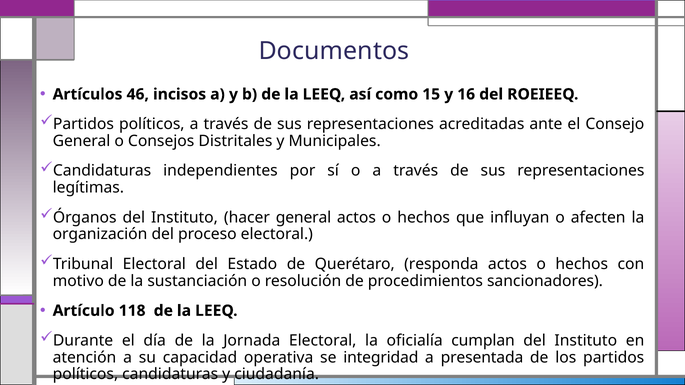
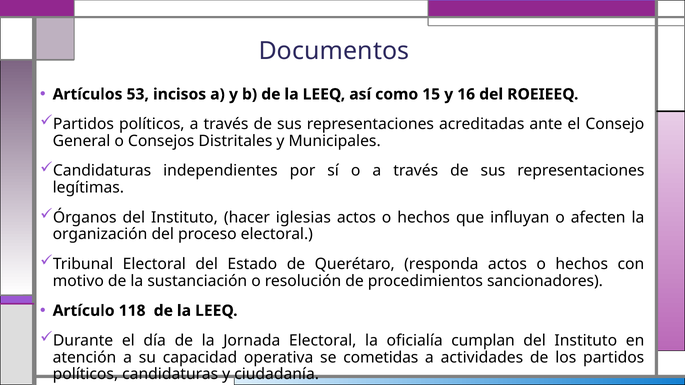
46: 46 -> 53 (138, 94)
hacer general: general -> iglesias (303, 218)
integridad: integridad -> cometidas (381, 358)
presentada: presentada -> actividades (482, 358)
